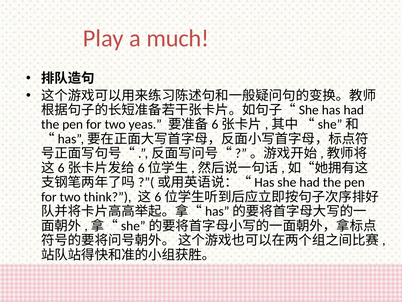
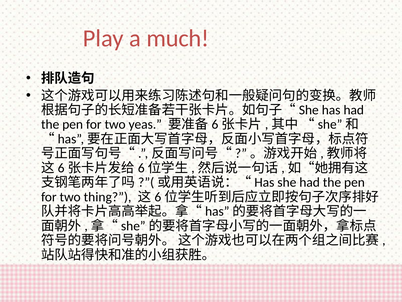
think: think -> thing (108, 197)
